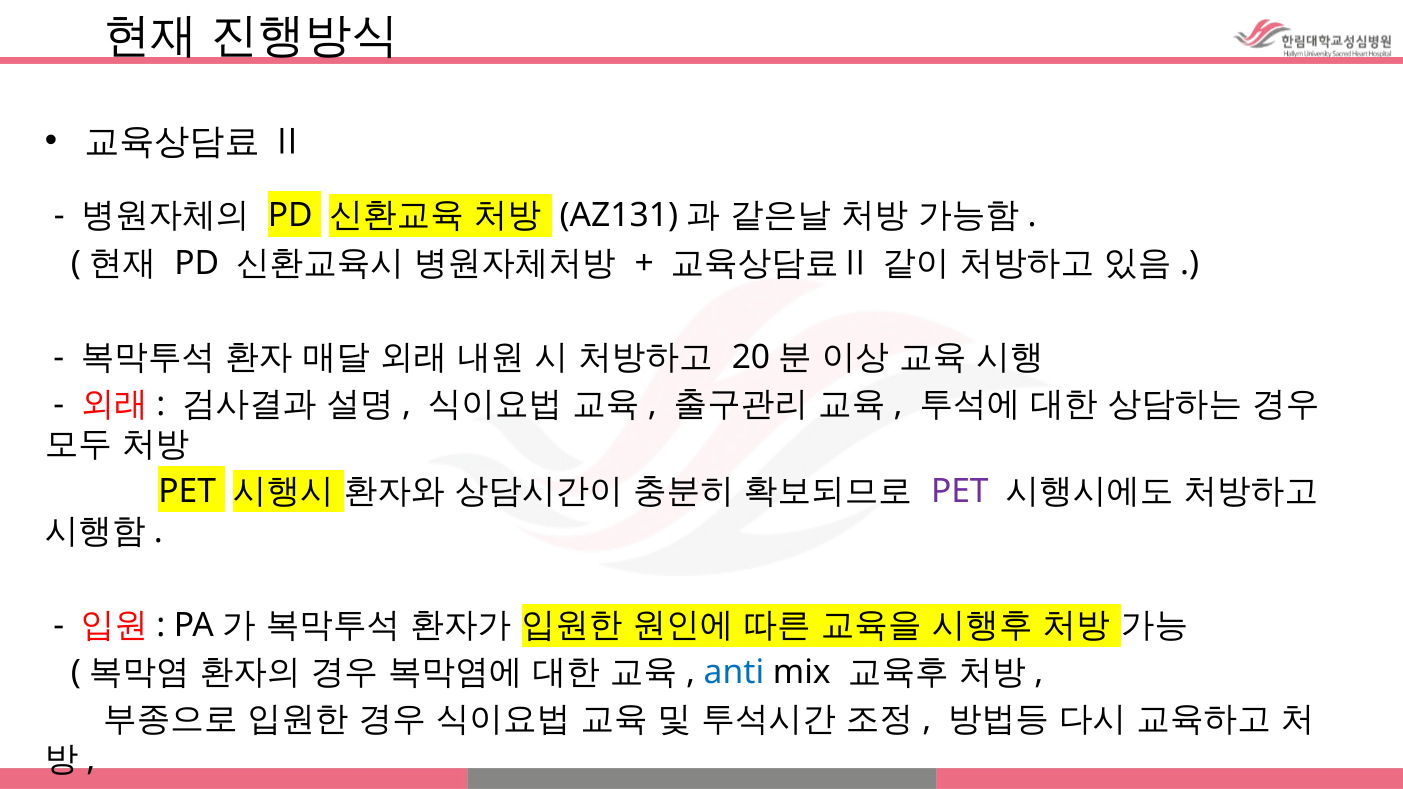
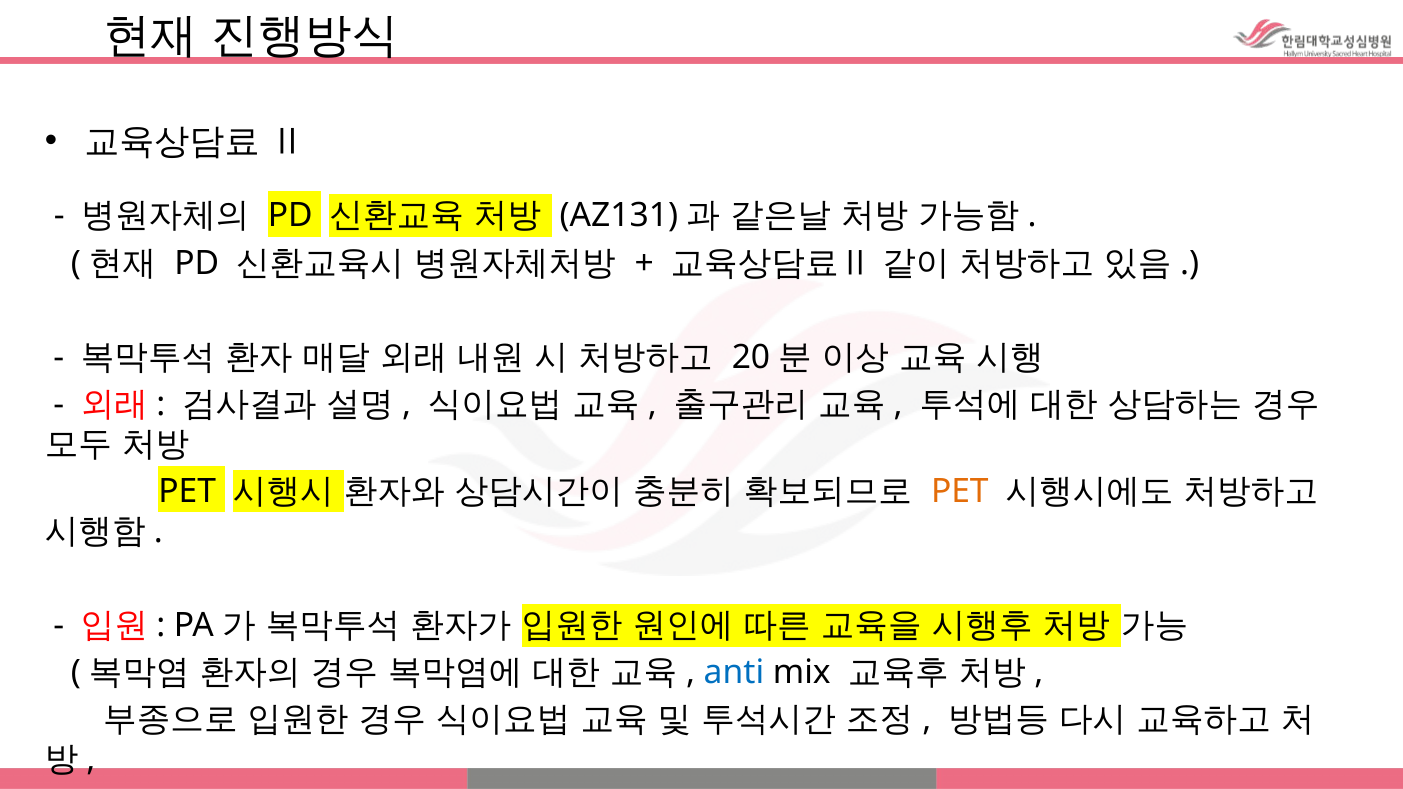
PET colour: purple -> orange (960, 491)
